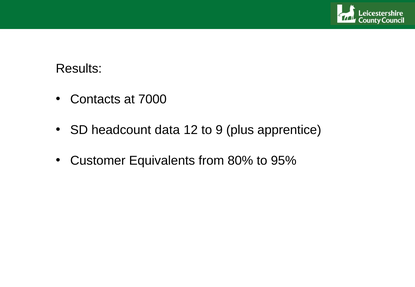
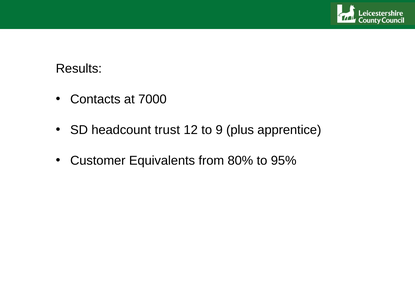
data: data -> trust (167, 130)
